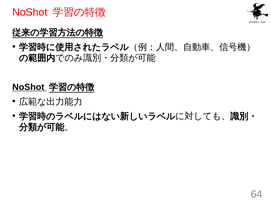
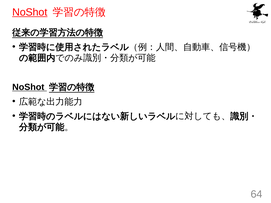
NoShot underline: none -> present (30, 12)
